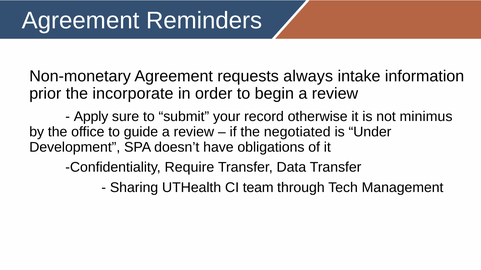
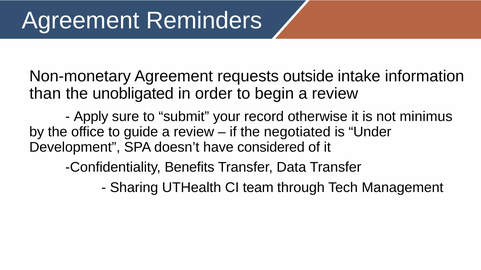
always: always -> outside (308, 76)
prior: prior -> than (45, 94)
incorporate: incorporate -> unobligated (133, 94)
obligations: obligations -> considered (271, 147)
Require: Require -> Benefits (190, 168)
